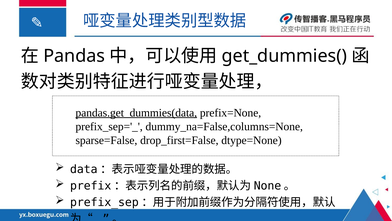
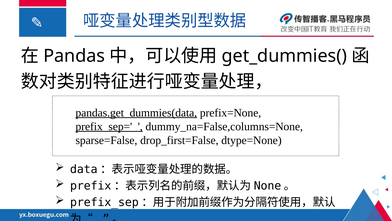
prefix_sep='_ underline: none -> present (109, 126)
